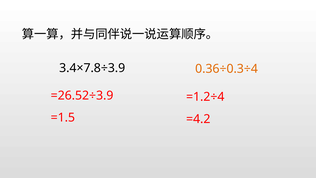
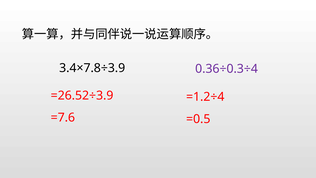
0.36÷0.3÷4 colour: orange -> purple (227, 69)
=1.5: =1.5 -> =7.6 (63, 117)
=4.2: =4.2 -> =0.5 (198, 119)
